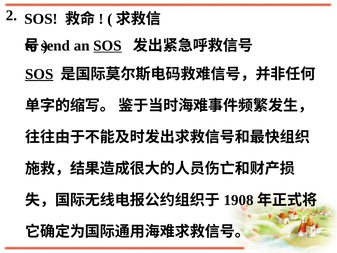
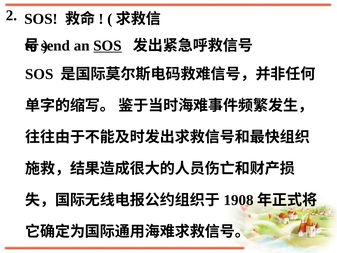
SOS underline: present -> none (39, 74)
